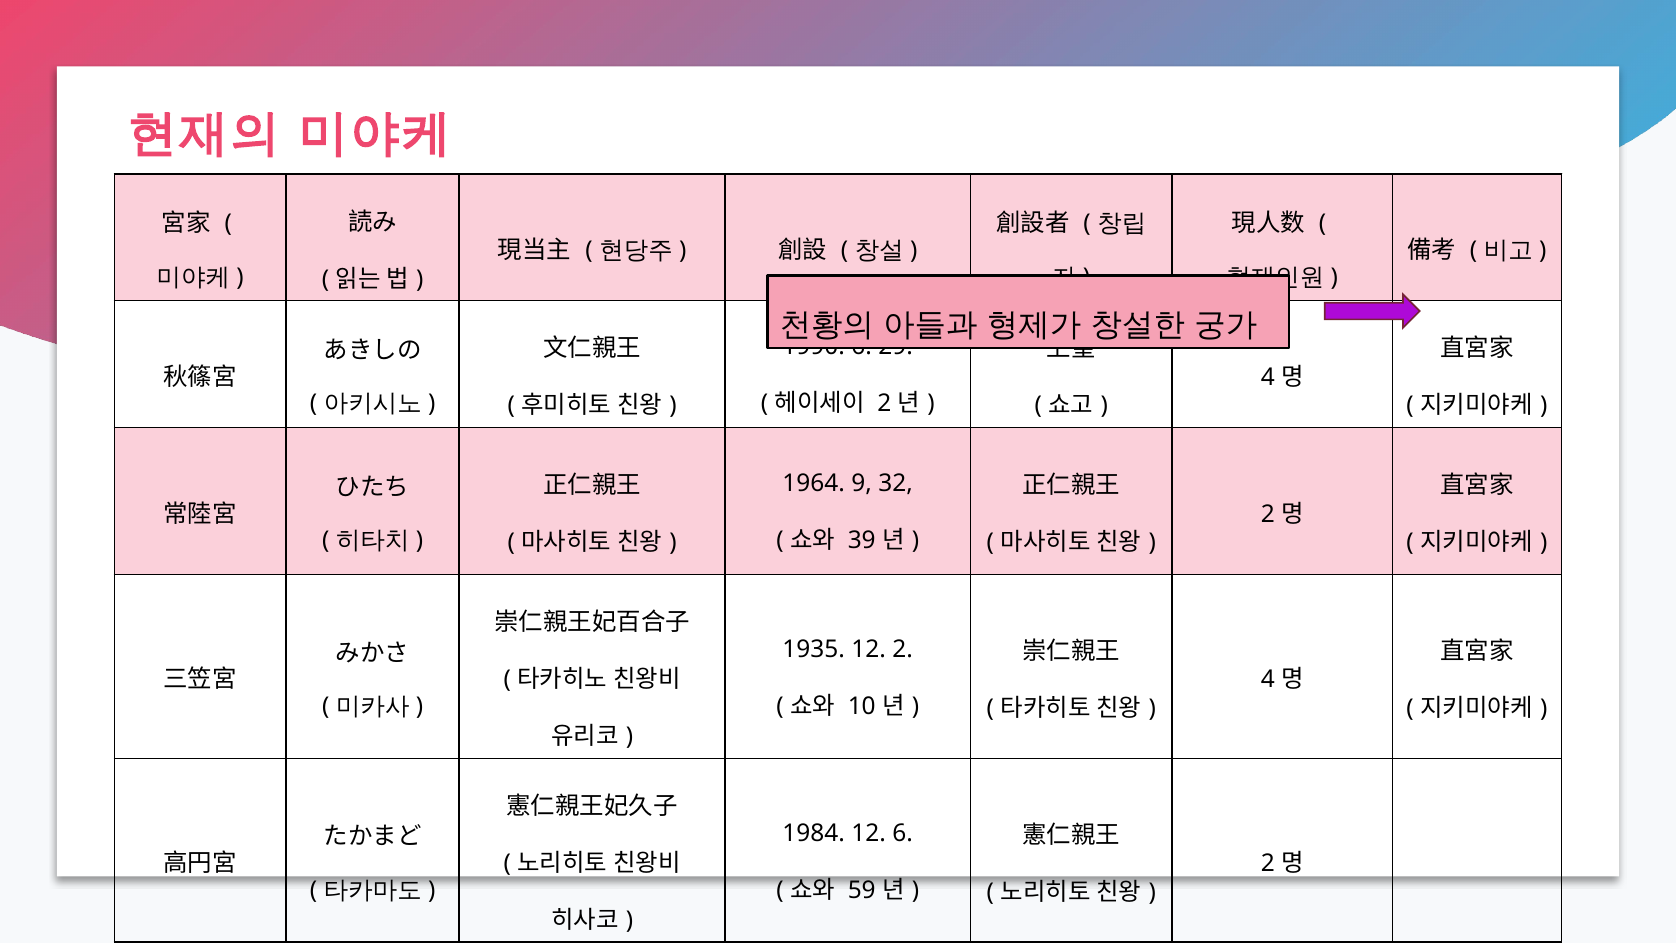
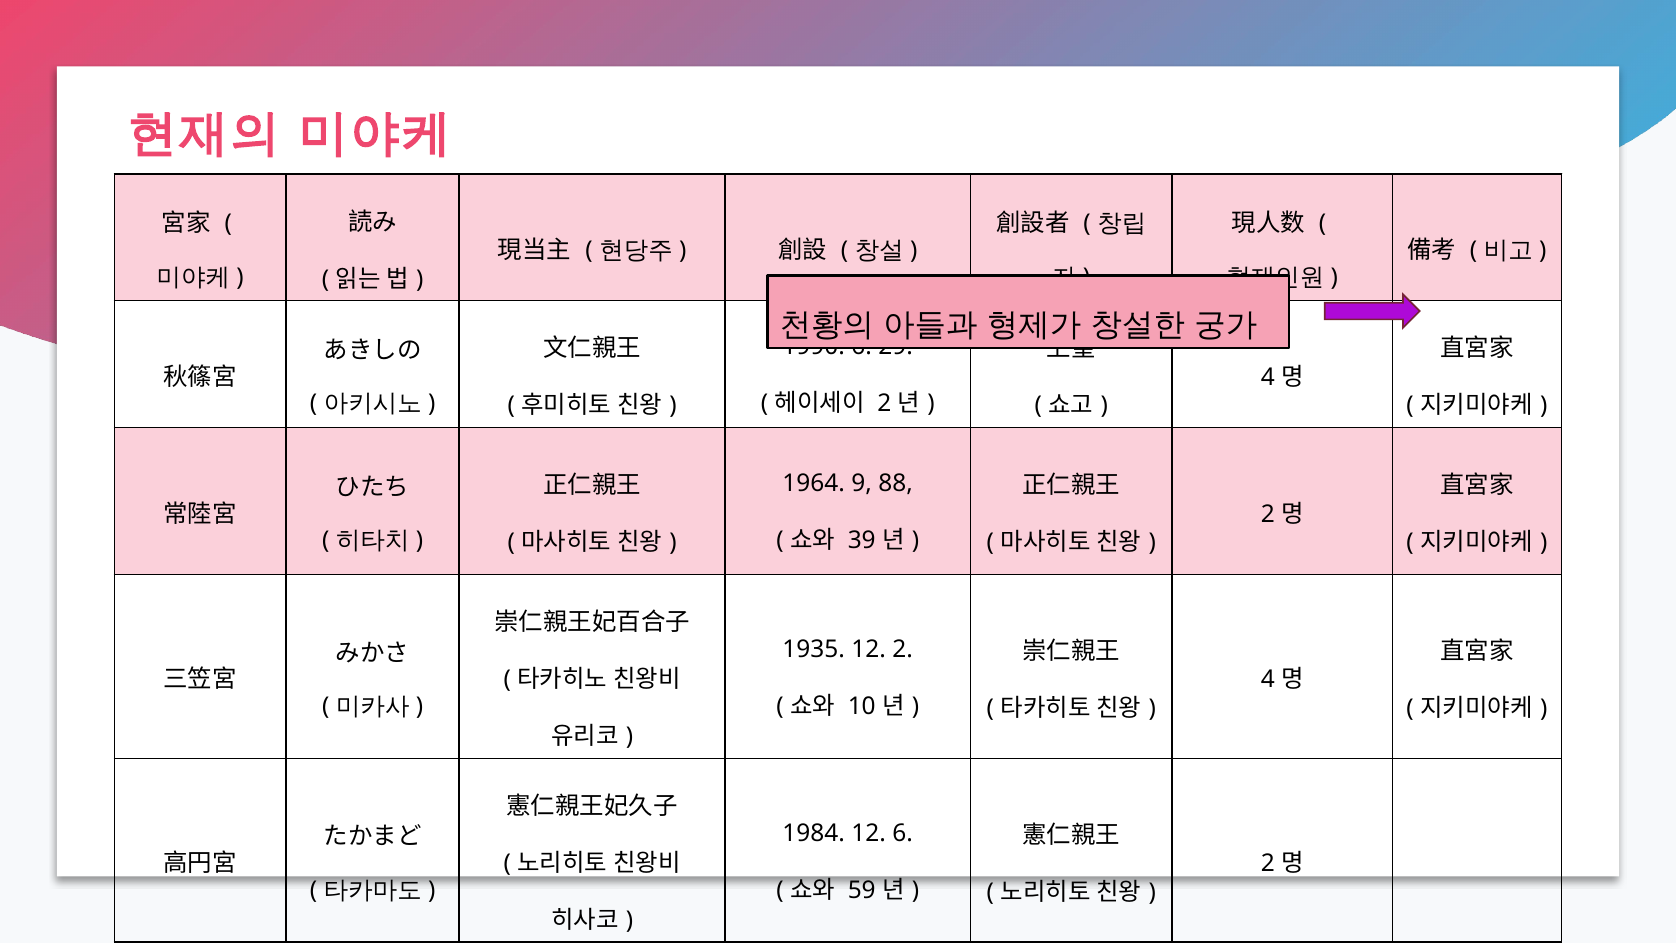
32: 32 -> 88 (896, 484)
